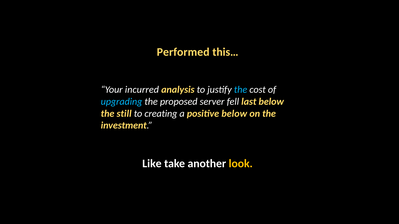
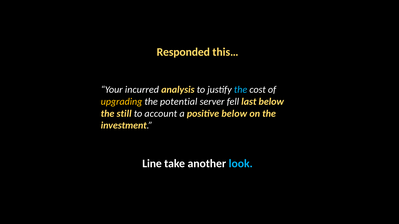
Performed: Performed -> Responded (183, 52)
upgrading colour: light blue -> yellow (122, 102)
proposed: proposed -> potential (179, 102)
creating: creating -> account (161, 114)
Like: Like -> Line (152, 164)
look colour: yellow -> light blue (241, 164)
